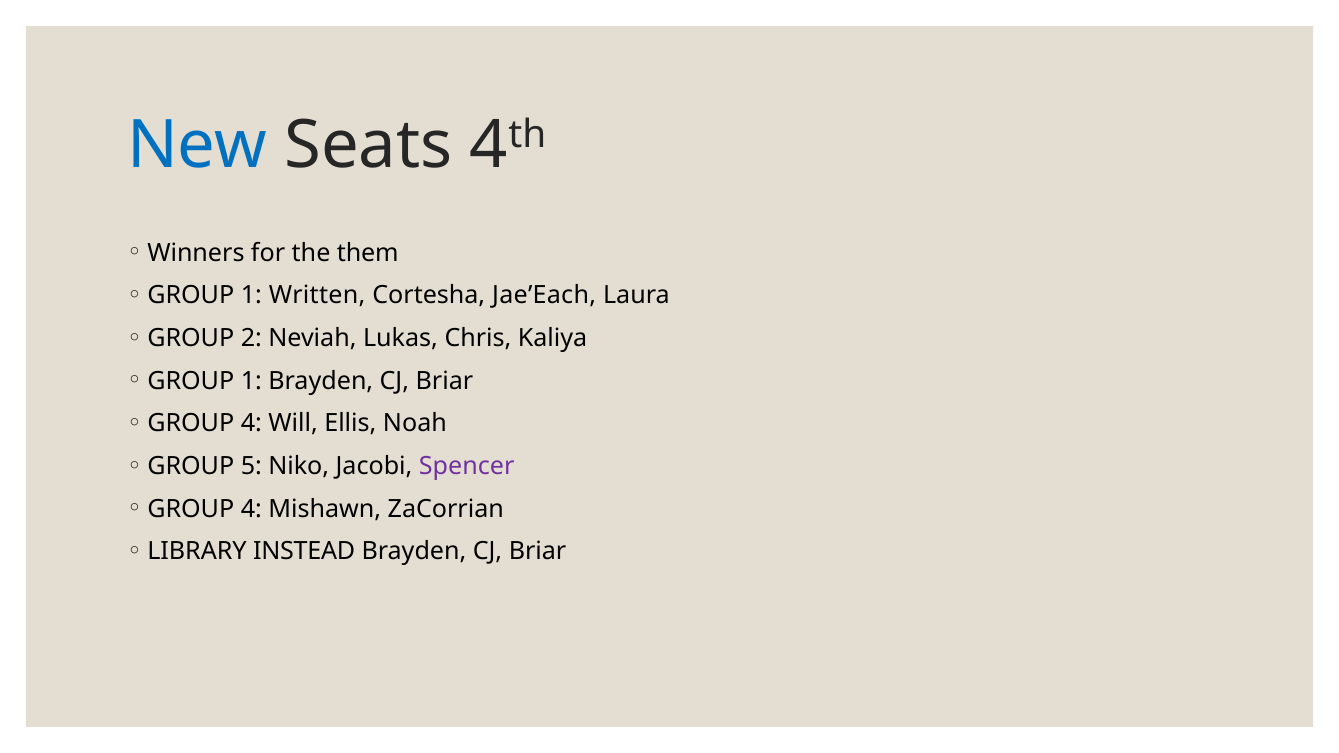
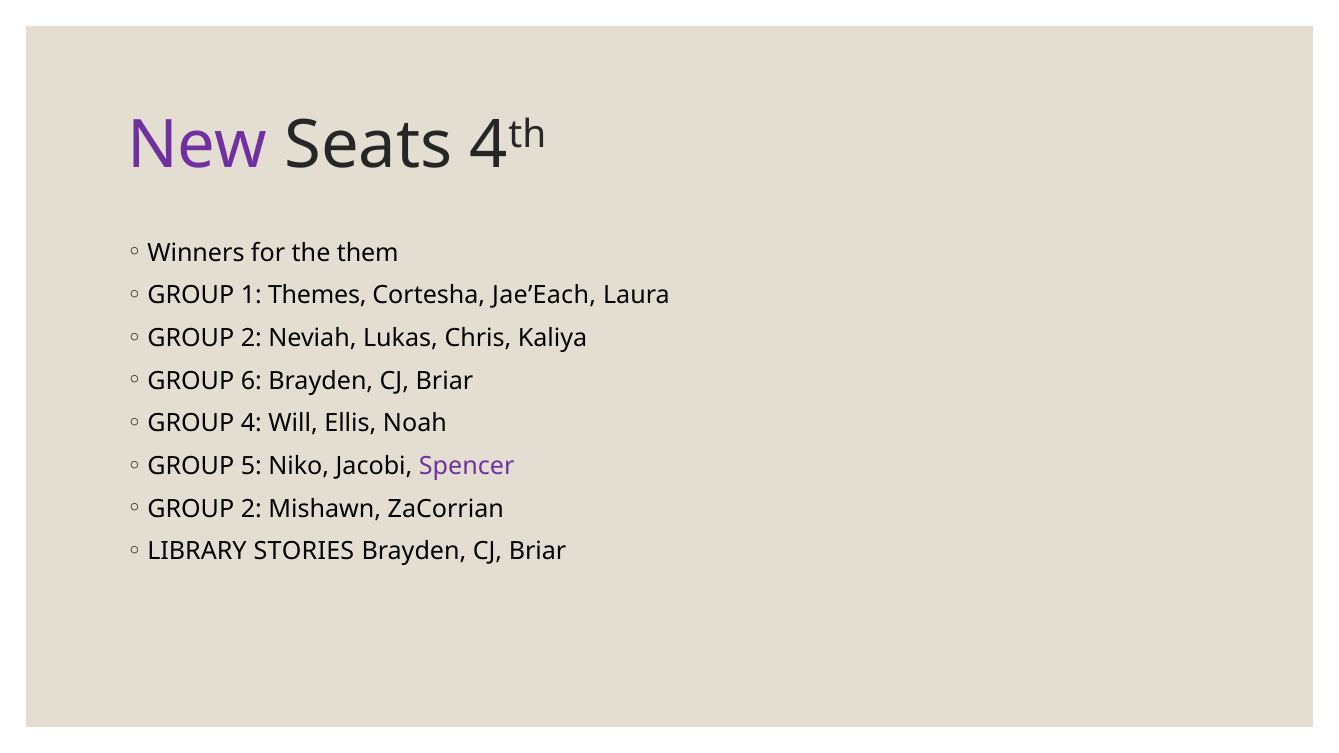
New colour: blue -> purple (197, 145)
Written: Written -> Themes (317, 296)
1: 1 -> 6 (251, 381)
4: 4 -> 2 (251, 509)
INSTEAD: INSTEAD -> STORIES (304, 552)
